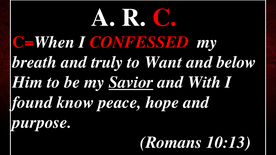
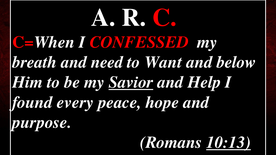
truly: truly -> need (107, 62)
With: With -> Help (204, 82)
know: know -> every (75, 102)
10:13 underline: none -> present (229, 143)
